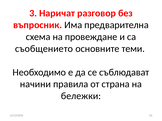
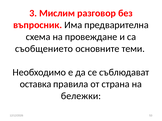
Наричат: Наричат -> Мислим (57, 13)
начини: начини -> оставка (36, 84)
